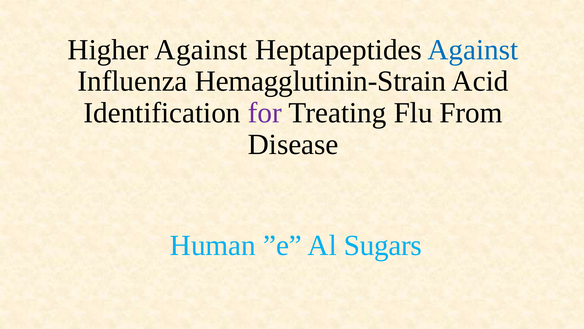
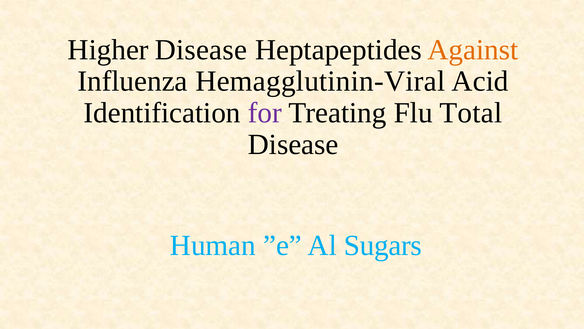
Higher Against: Against -> Disease (201, 50)
Against colour: blue -> orange (473, 50)
Hemagglutinin-Strain: Hemagglutinin-Strain -> Hemagglutinin-Viral (320, 81)
From: From -> Total (471, 113)
